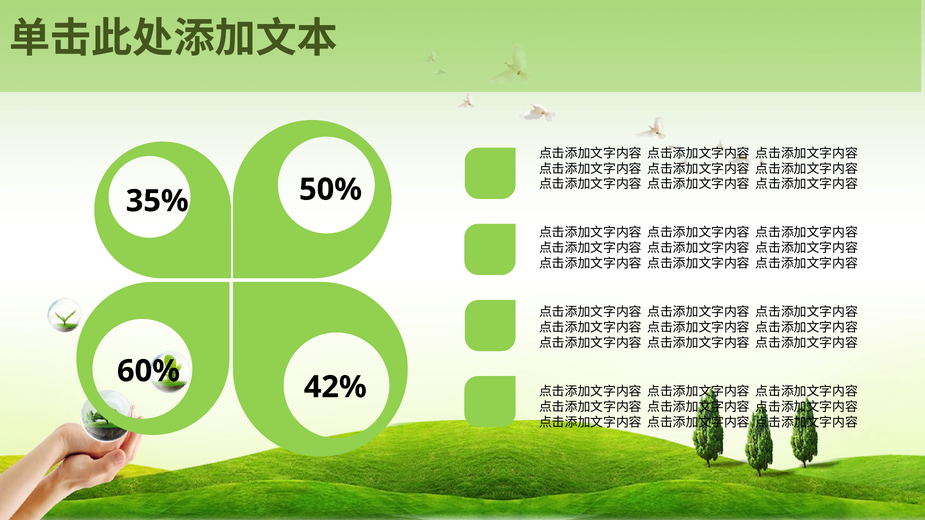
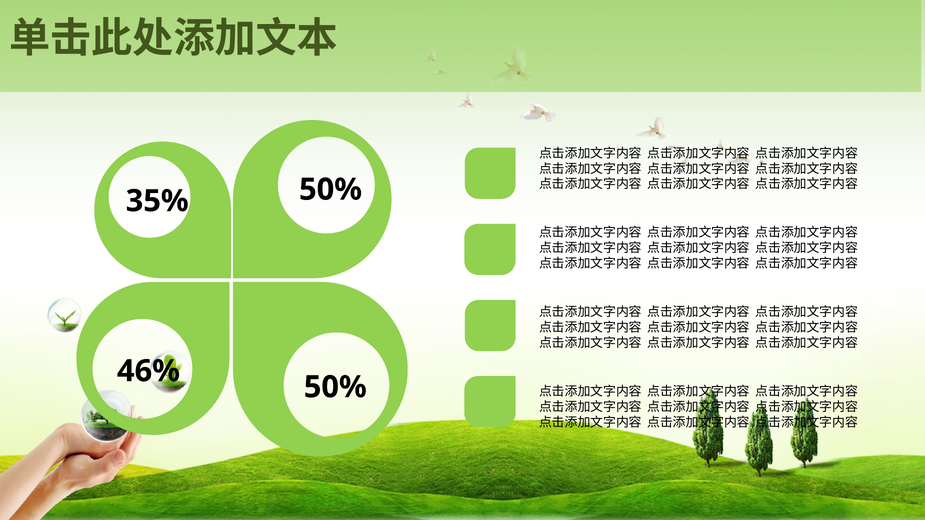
60%: 60% -> 46% (148, 371)
42%: 42% -> 50% (335, 387)
